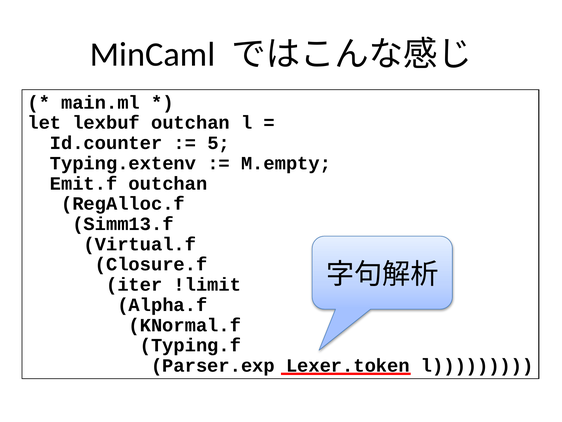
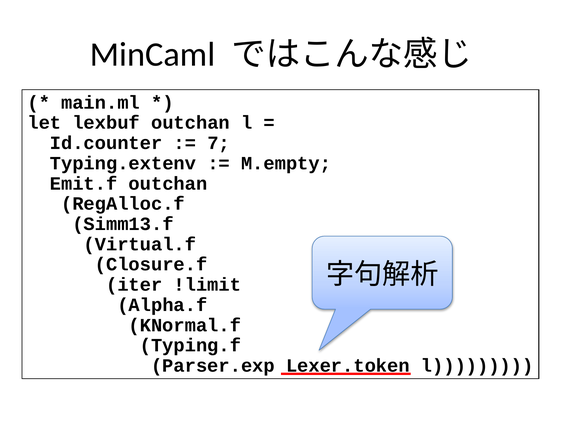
5: 5 -> 7 (219, 143)
